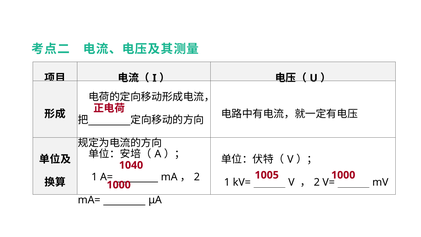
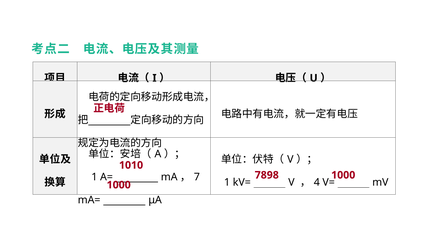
1040: 1040 -> 1010 (131, 165)
1005: 1005 -> 7898 (267, 175)
2: 2 -> 7 (197, 177)
2: 2 -> 4 (317, 182)
